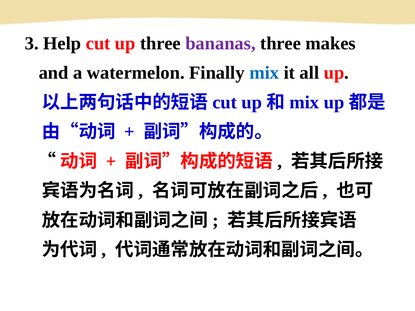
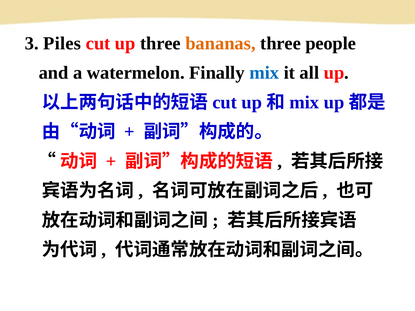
Help: Help -> Piles (62, 43)
bananas colour: purple -> orange (221, 43)
makes: makes -> people (331, 43)
